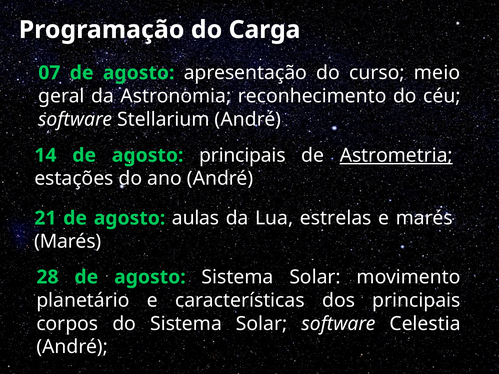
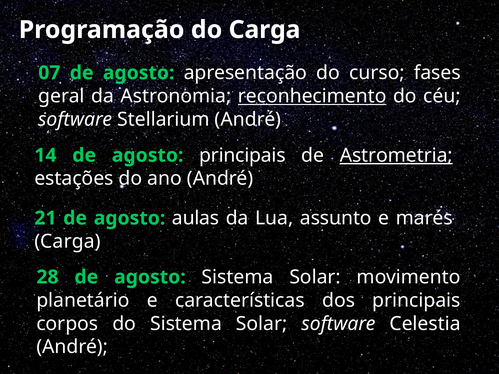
meio: meio -> fases (437, 73)
reconhecimento underline: none -> present (312, 96)
estrelas: estrelas -> assunto (336, 218)
Marés: Marés -> Carga (68, 242)
